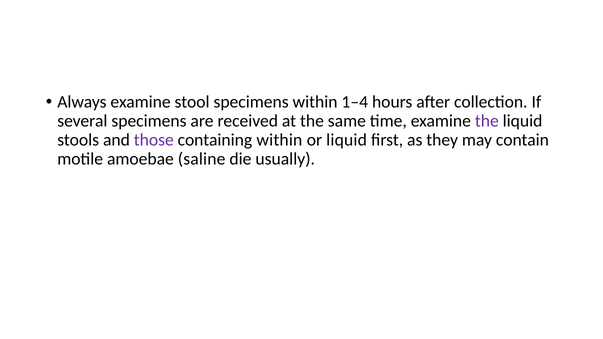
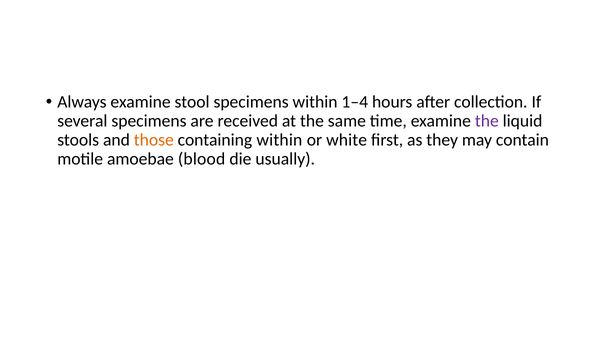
those colour: purple -> orange (154, 140)
or liquid: liquid -> white (347, 140)
saline: saline -> blood (202, 159)
